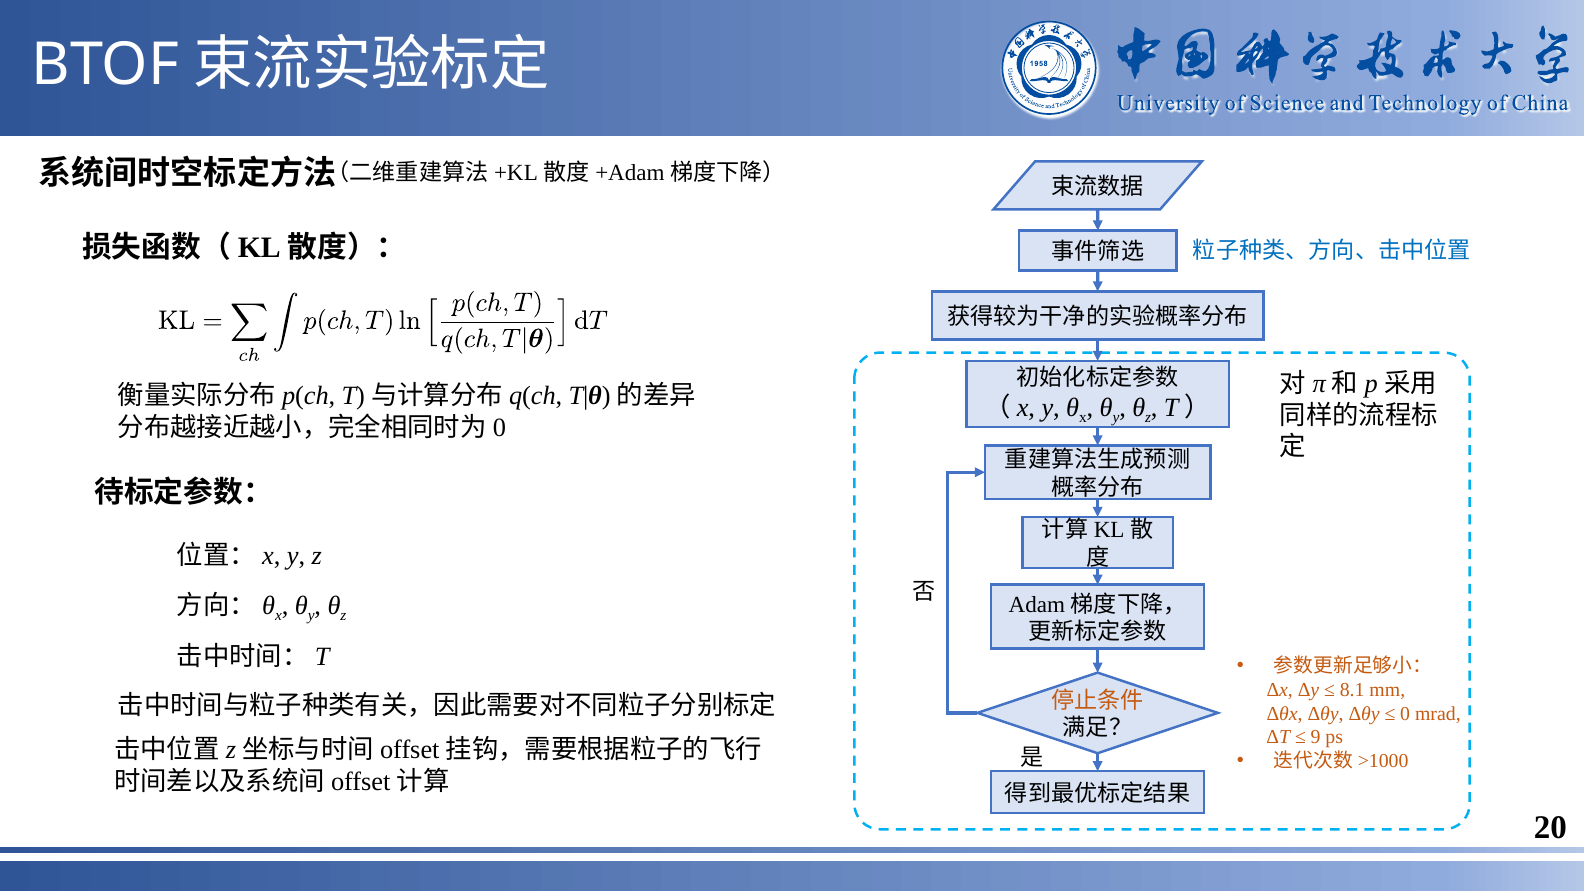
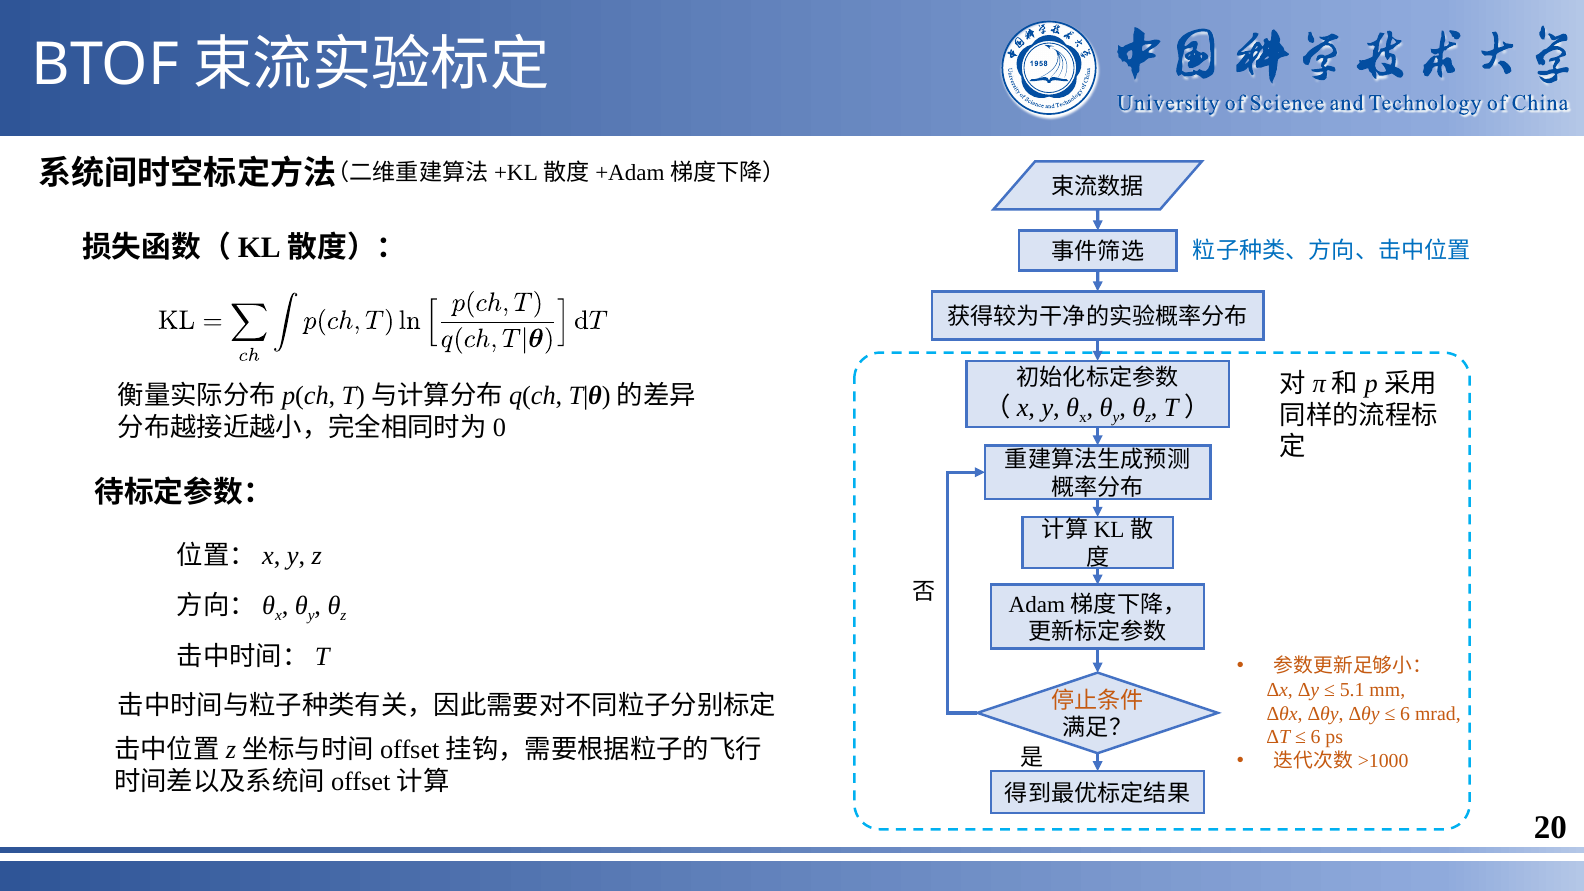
8.1: 8.1 -> 5.1 (1352, 690)
0: 0 -> 6 (1405, 714)
9: 9 -> 6 (1316, 737)
